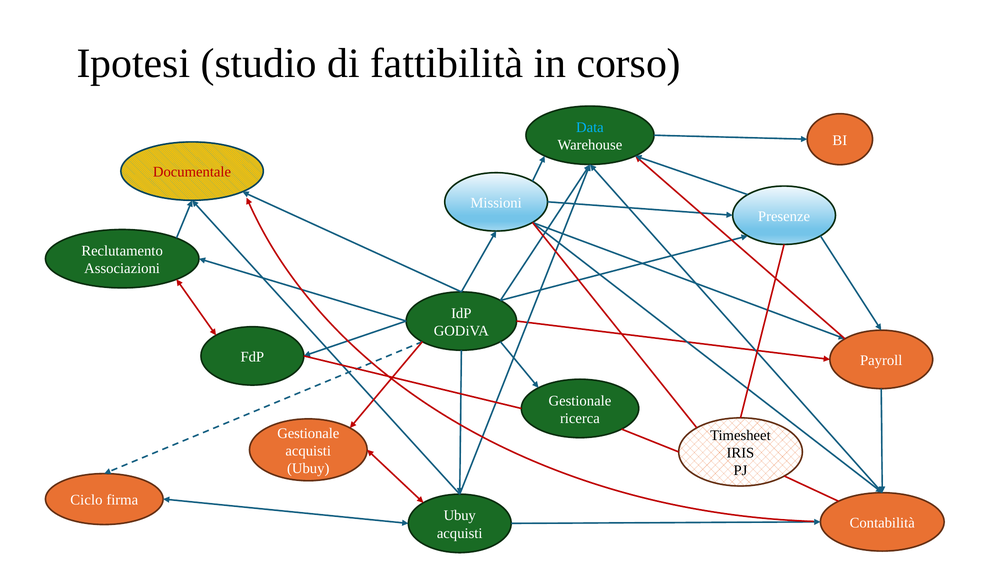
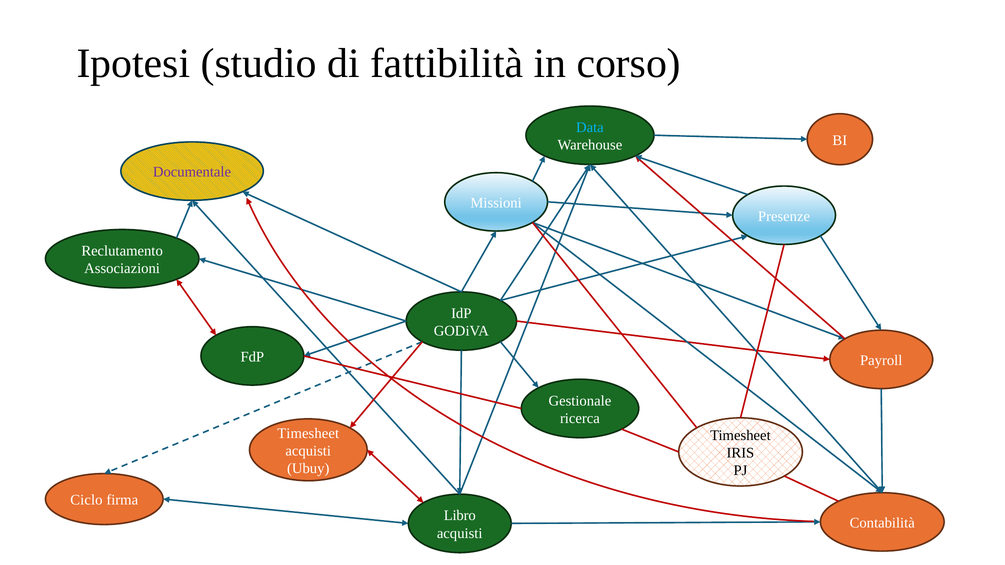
Documentale colour: red -> purple (192, 172)
Gestionale: Gestionale -> Timesheet (308, 433)
Ubuy: Ubuy -> Libro (460, 516)
